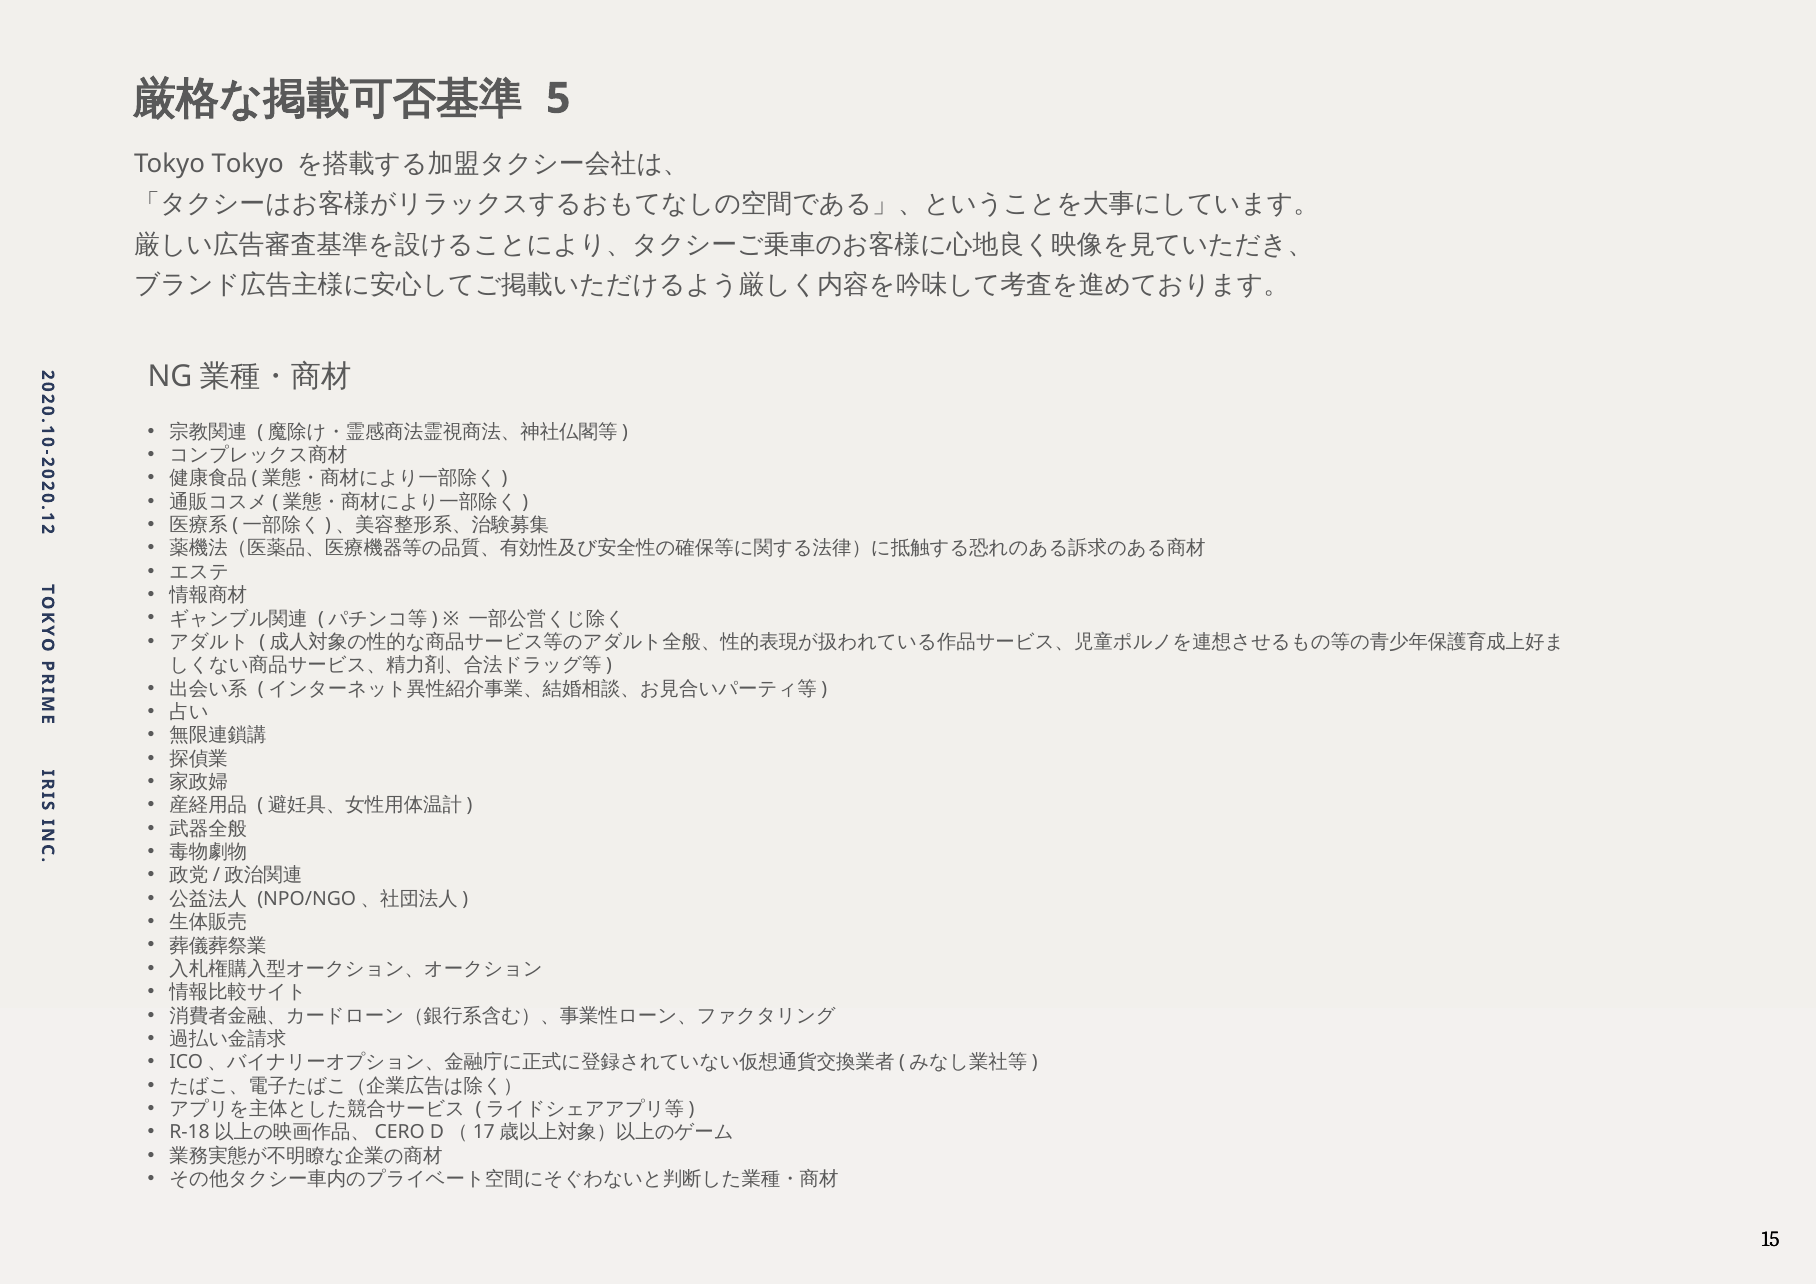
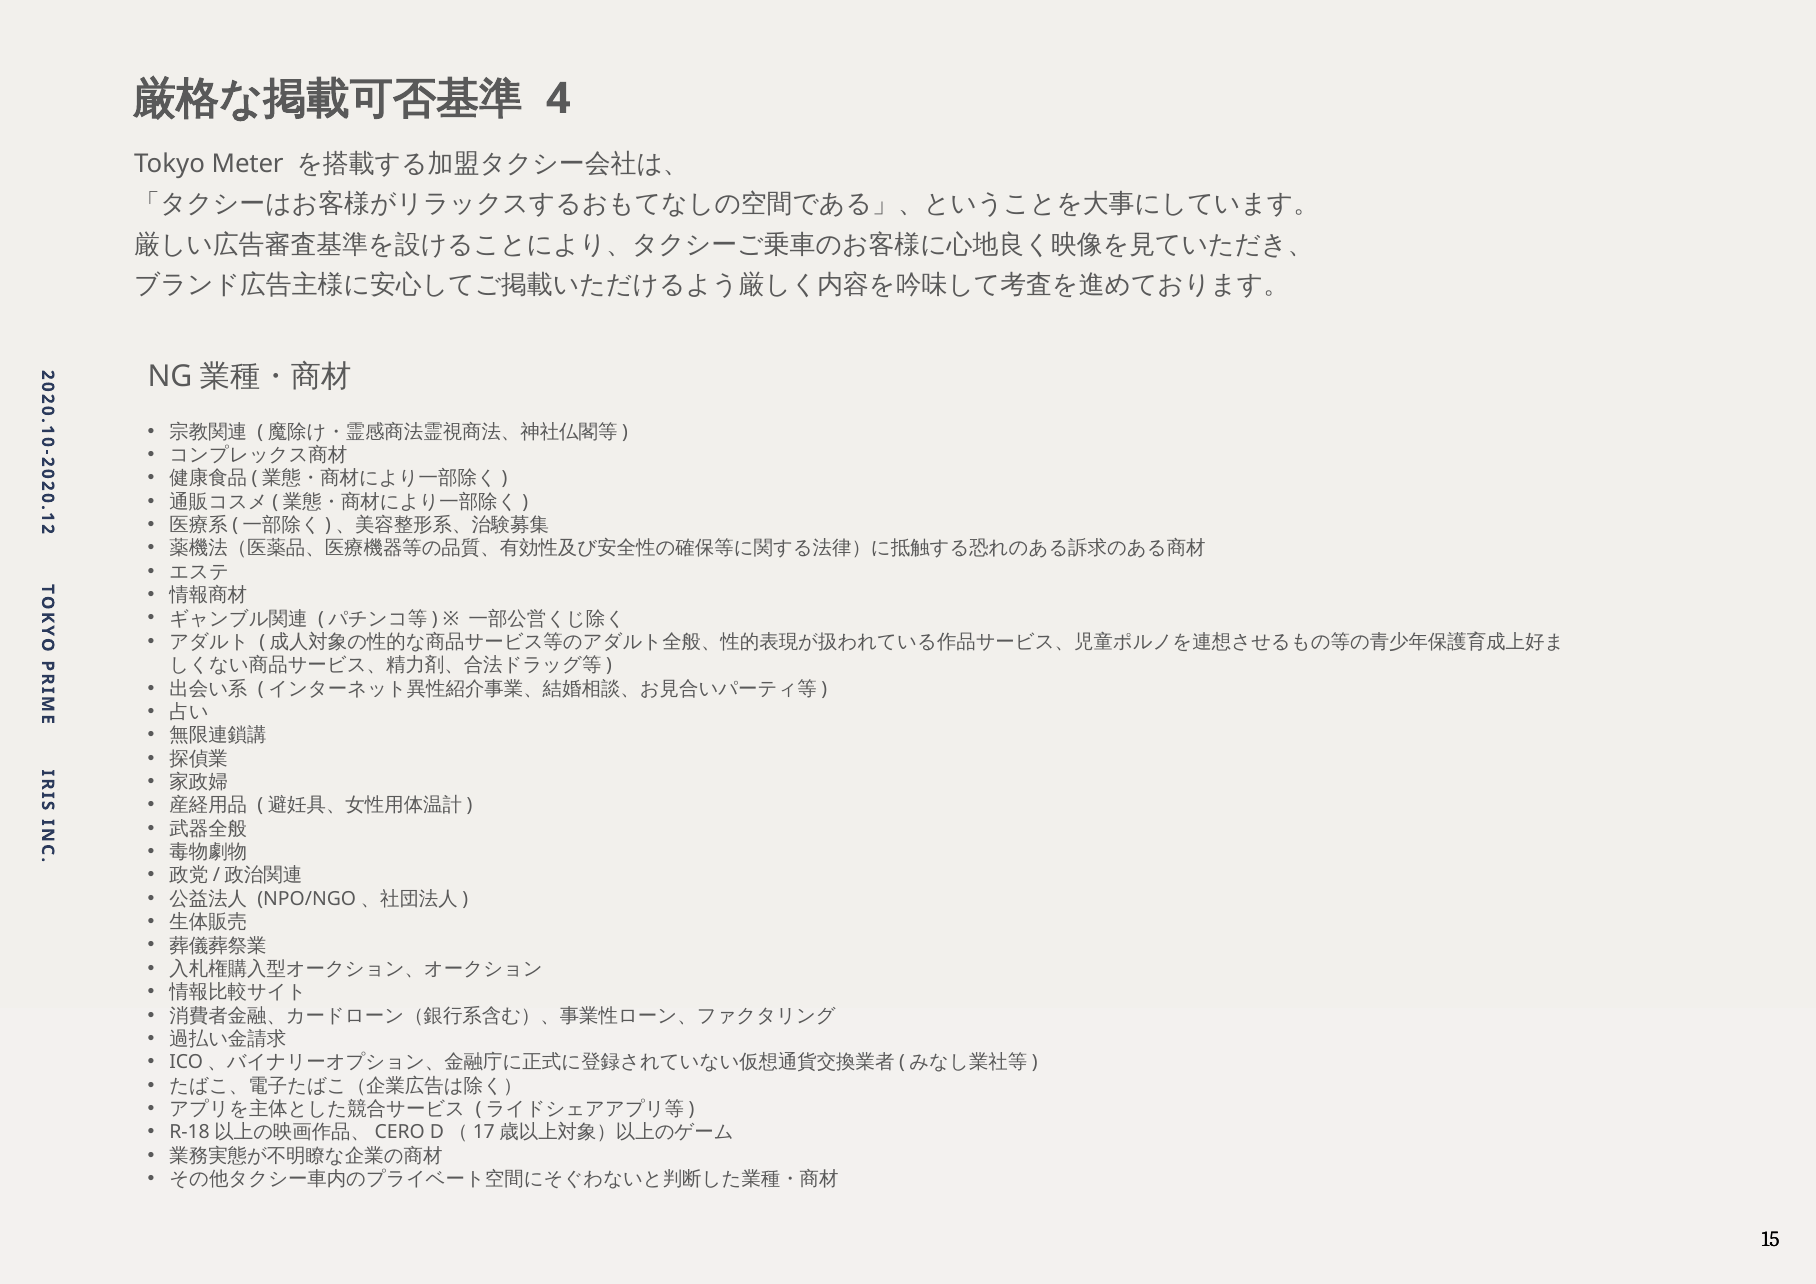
5: 5 -> 4 (558, 99)
Tokyo Tokyo: Tokyo -> Meter (248, 164)
